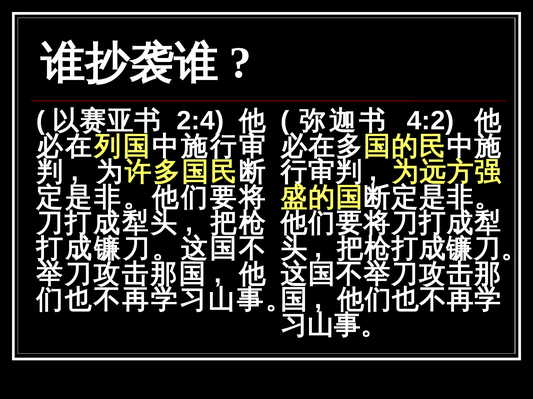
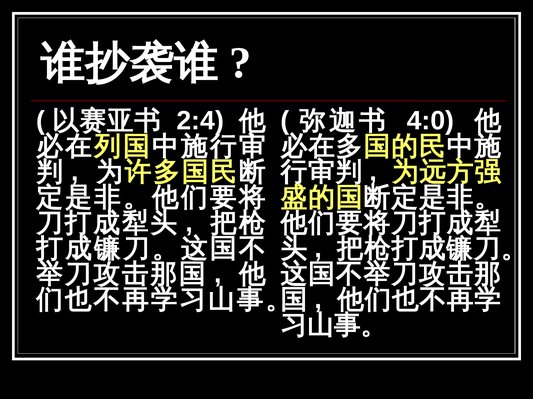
4:2: 4:2 -> 4:0 (430, 121)
